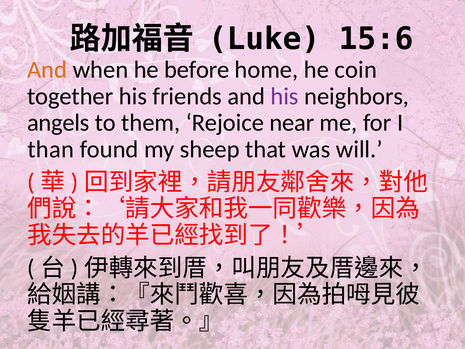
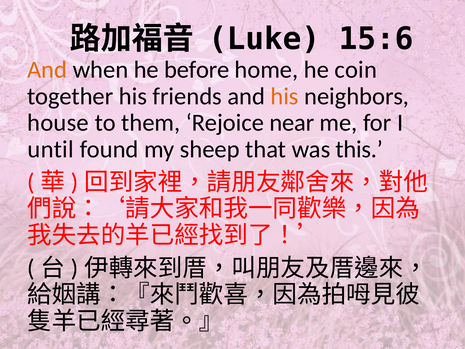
his colour: purple -> orange (285, 96)
angels: angels -> house (58, 123)
than: than -> until (51, 149)
will: will -> this (359, 149)
